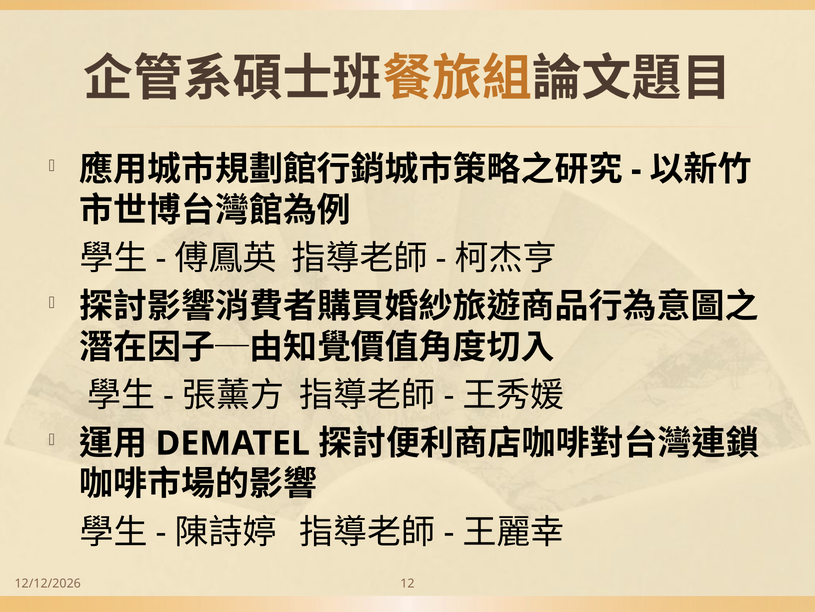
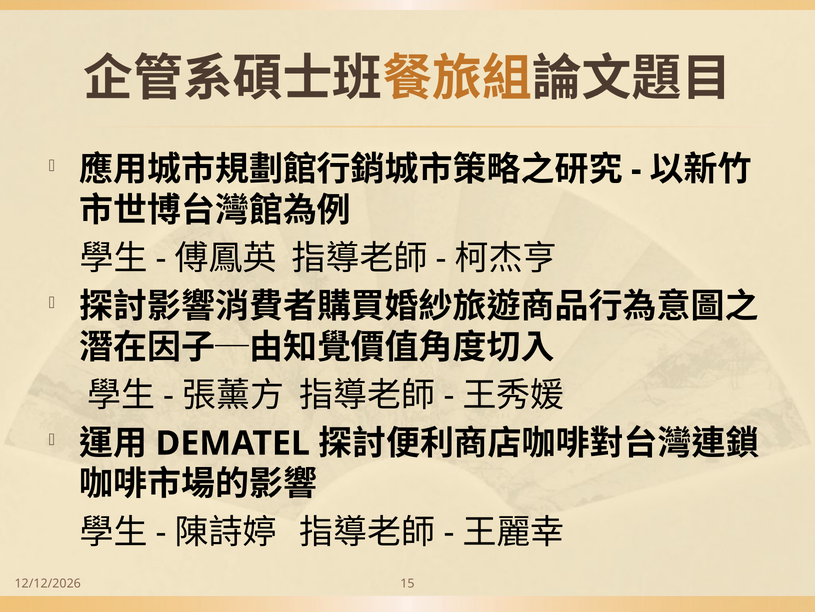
12: 12 -> 15 (407, 583)
